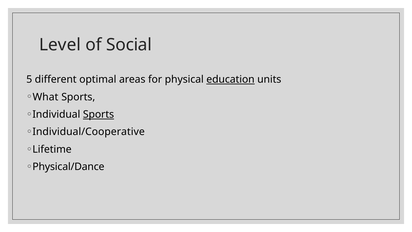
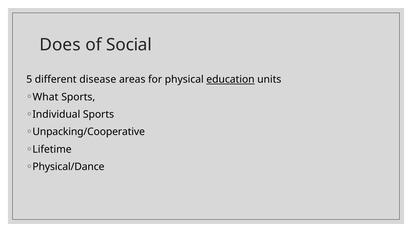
Level: Level -> Does (60, 45)
optimal: optimal -> disease (98, 79)
Sports underline: present -> none (99, 114)
Individual/Cooperative: Individual/Cooperative -> Unpacking/Cooperative (89, 132)
